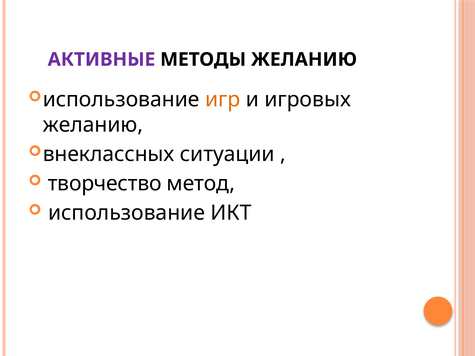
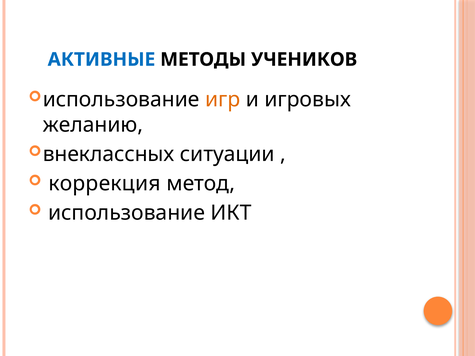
АКТИВНЫЕ colour: purple -> blue (101, 60)
МЕТОДЫ ЖЕЛАНИЮ: ЖЕЛАНИЮ -> УЧЕНИКОВ (304, 60)
творчество: творчество -> коррекция (104, 184)
